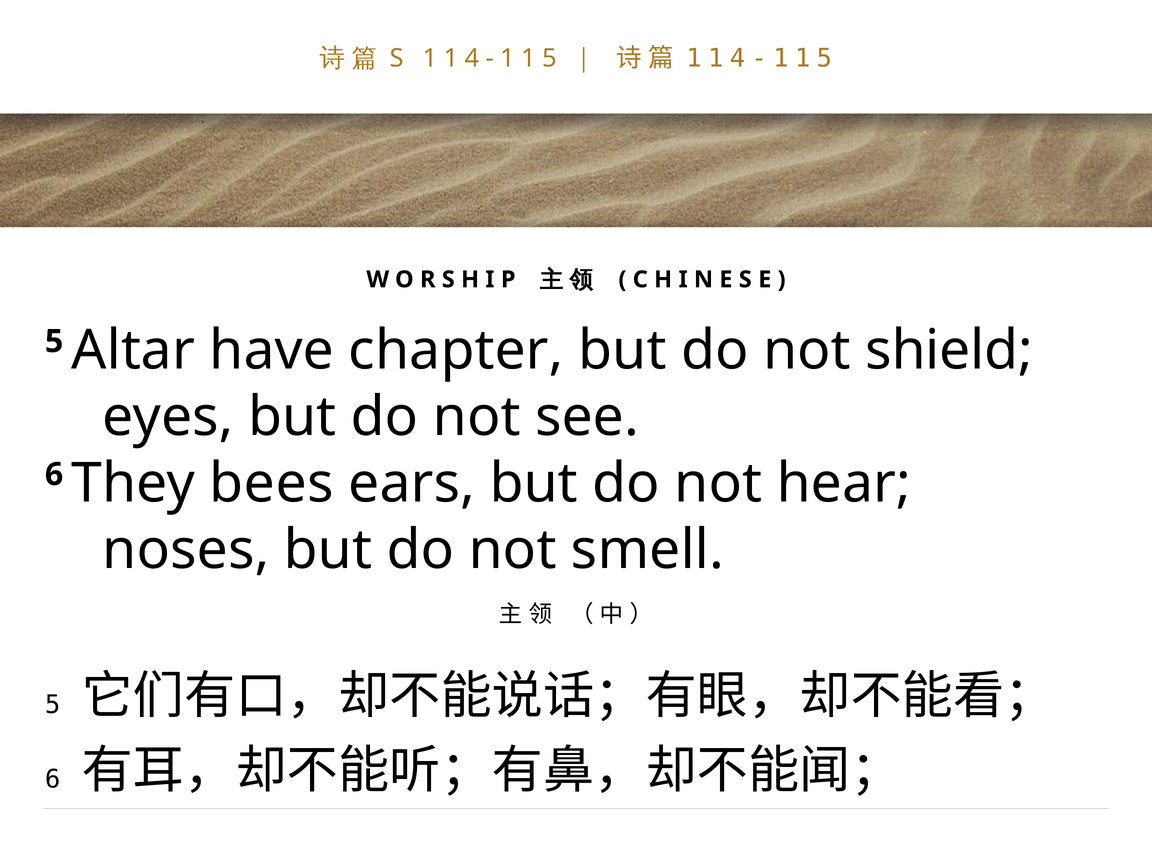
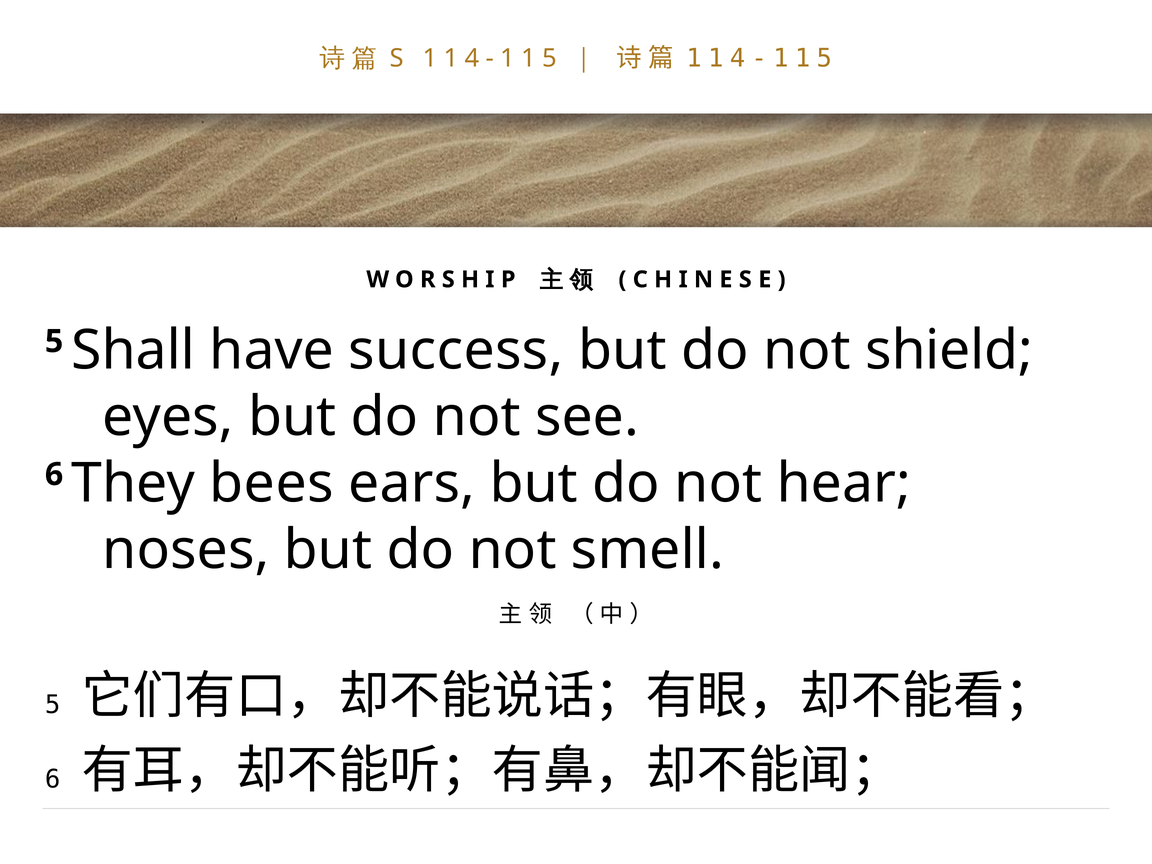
Altar: Altar -> Shall (133, 350)
chapter: chapter -> success (456, 350)
